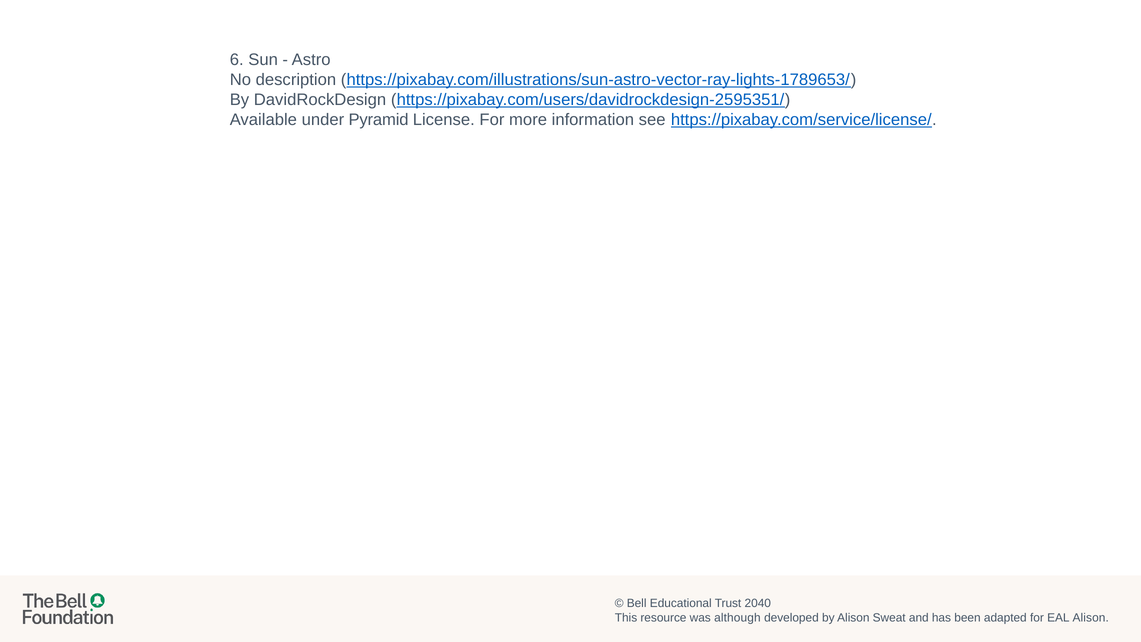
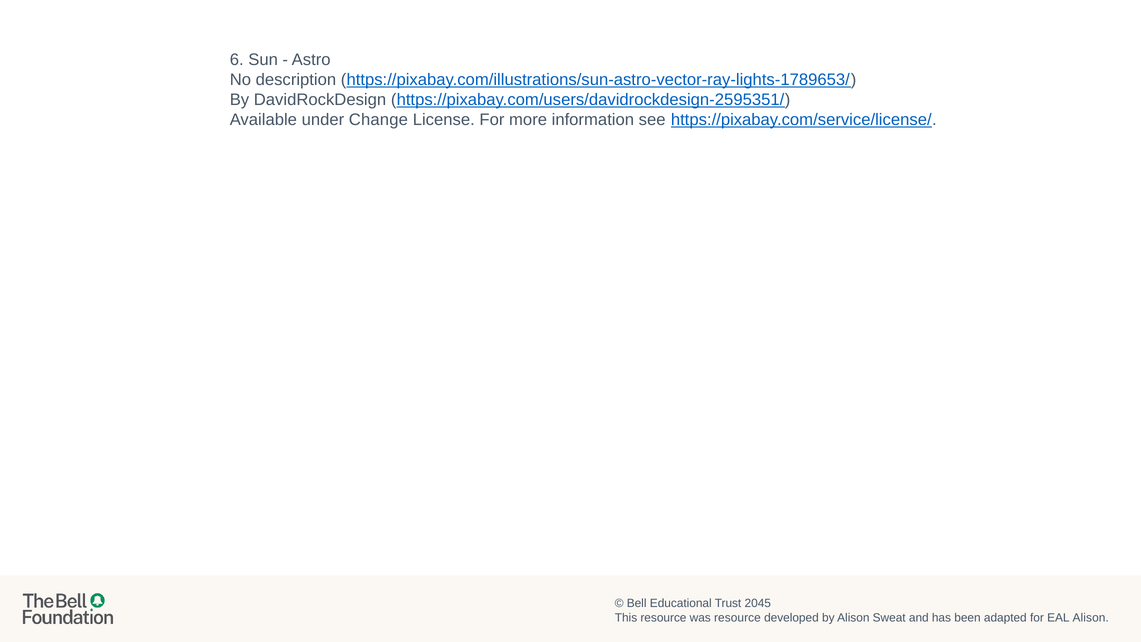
Pyramid: Pyramid -> Change (378, 120)
2040: 2040 -> 2045 (758, 603)
was although: although -> resource (737, 618)
